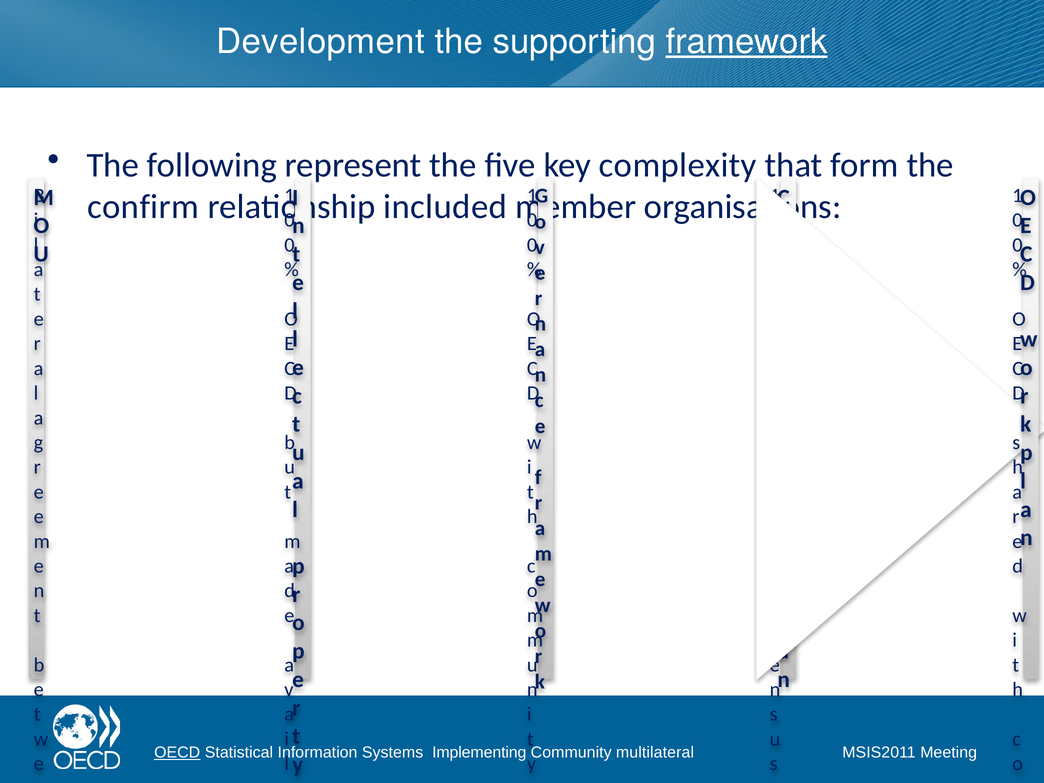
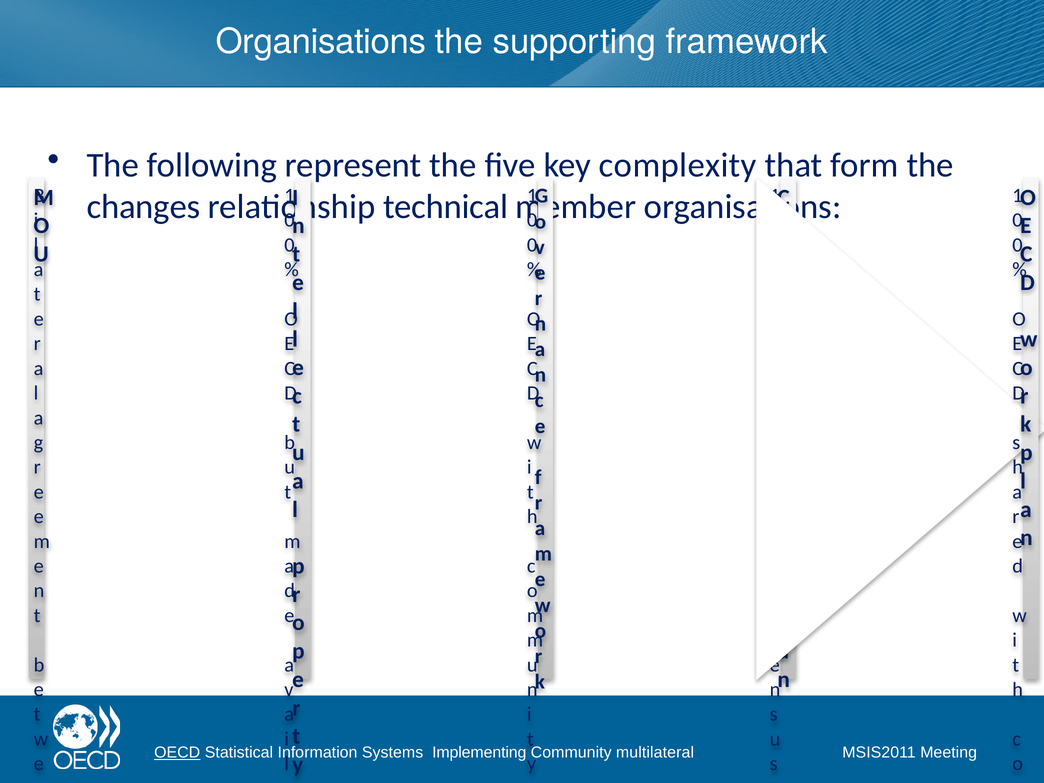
Development: Development -> Organisations (321, 42)
framework underline: present -> none (747, 42)
confirm: confirm -> changes (143, 207)
included: included -> technical (446, 207)
